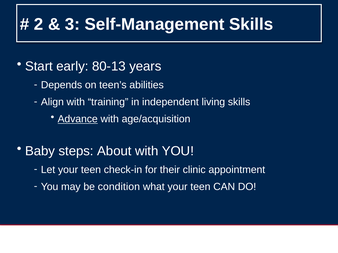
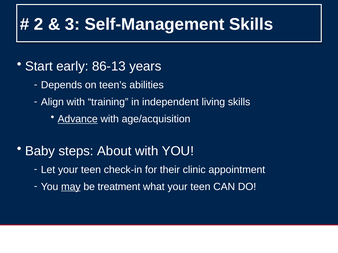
80-13: 80-13 -> 86-13 (109, 67)
may underline: none -> present (71, 187)
condition: condition -> treatment (119, 187)
